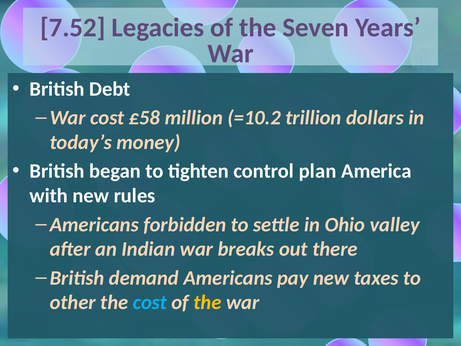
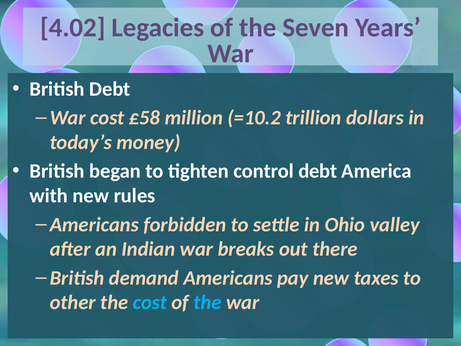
7.52: 7.52 -> 4.02 (73, 28)
control plan: plan -> debt (318, 171)
the colour: yellow -> light blue (207, 302)
